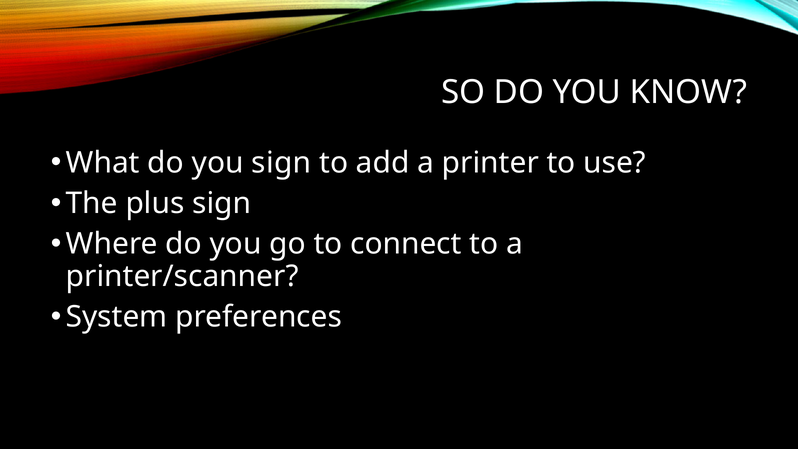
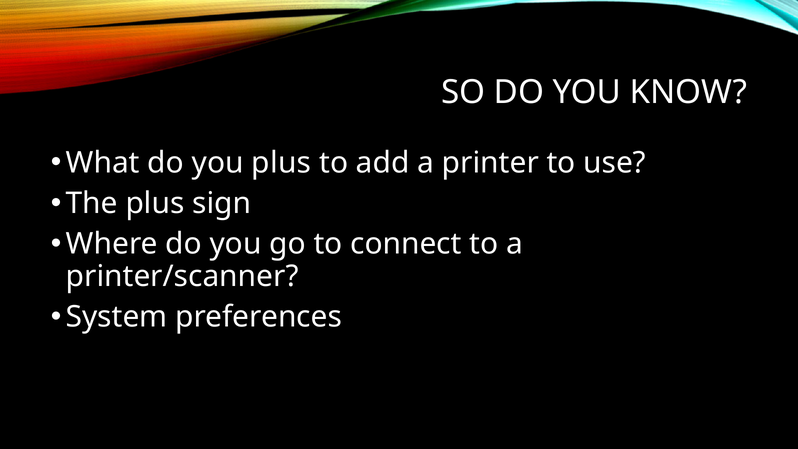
you sign: sign -> plus (281, 163)
